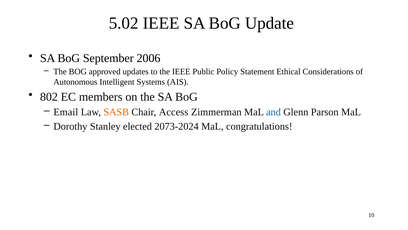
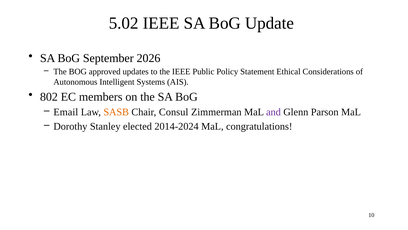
2006: 2006 -> 2026 (149, 58)
Access: Access -> Consul (174, 112)
and colour: blue -> purple (273, 112)
2073-2024: 2073-2024 -> 2014-2024 (177, 126)
